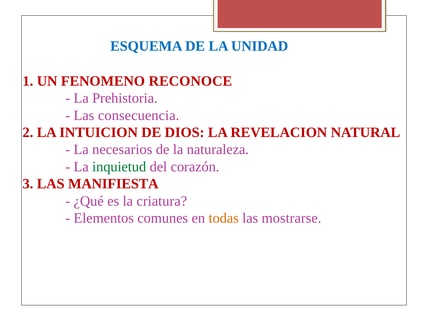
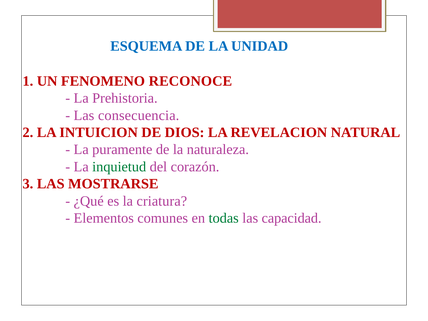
necesarios: necesarios -> puramente (122, 150)
MANIFIESTA: MANIFIESTA -> MOSTRARSE (113, 184)
todas colour: orange -> green (224, 218)
mostrarse: mostrarse -> capacidad (292, 218)
